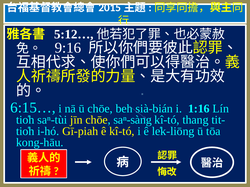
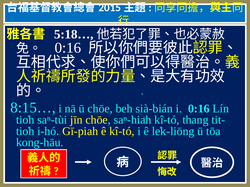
5:12…: 5:12… -> 5:18… (74, 34)
9:16: 9:16 -> 0:16 (68, 48)
6:15…: 6:15… -> 8:15… (33, 108)
i 1:16: 1:16 -> 0:16 (199, 109)
saⁿ-sàng: saⁿ-sàng -> saⁿ-hiah (133, 120)
